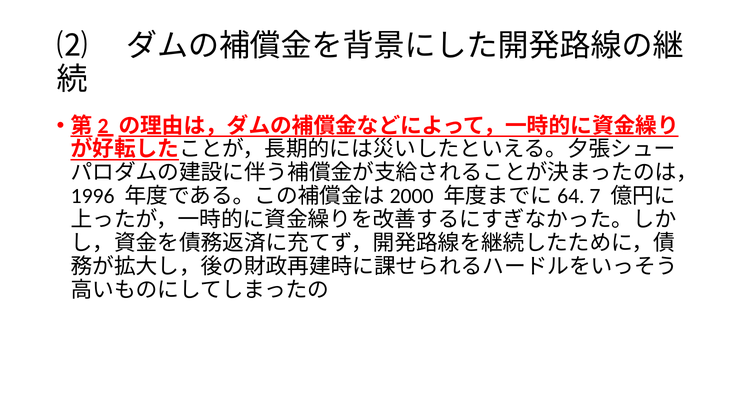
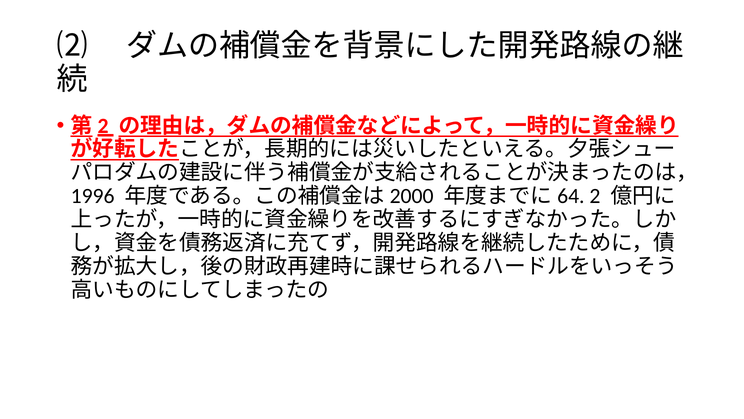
7: 7 -> 2 (595, 196)
